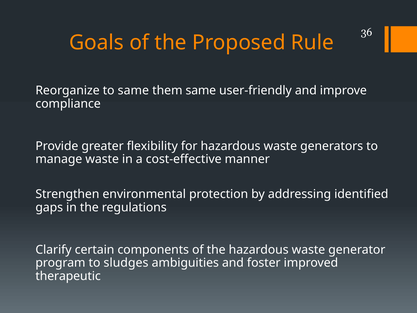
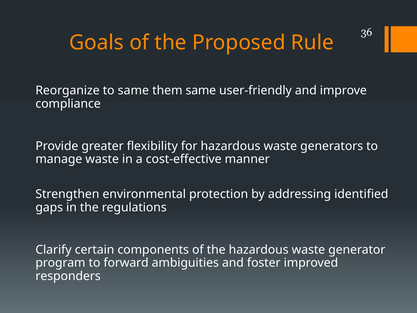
sludges: sludges -> forward (126, 263)
therapeutic: therapeutic -> responders (68, 276)
